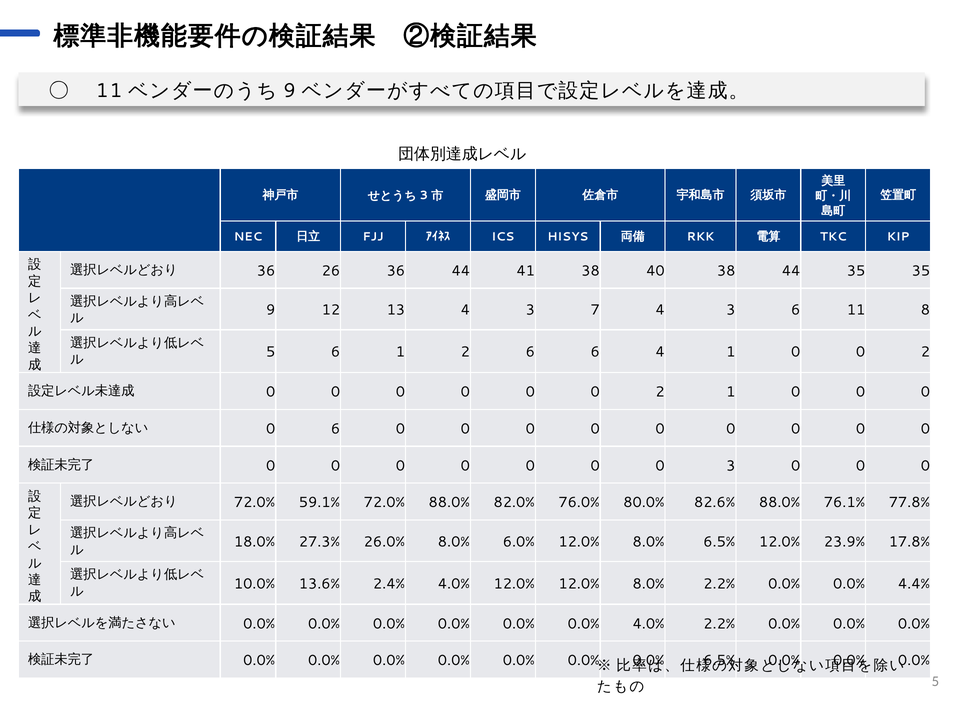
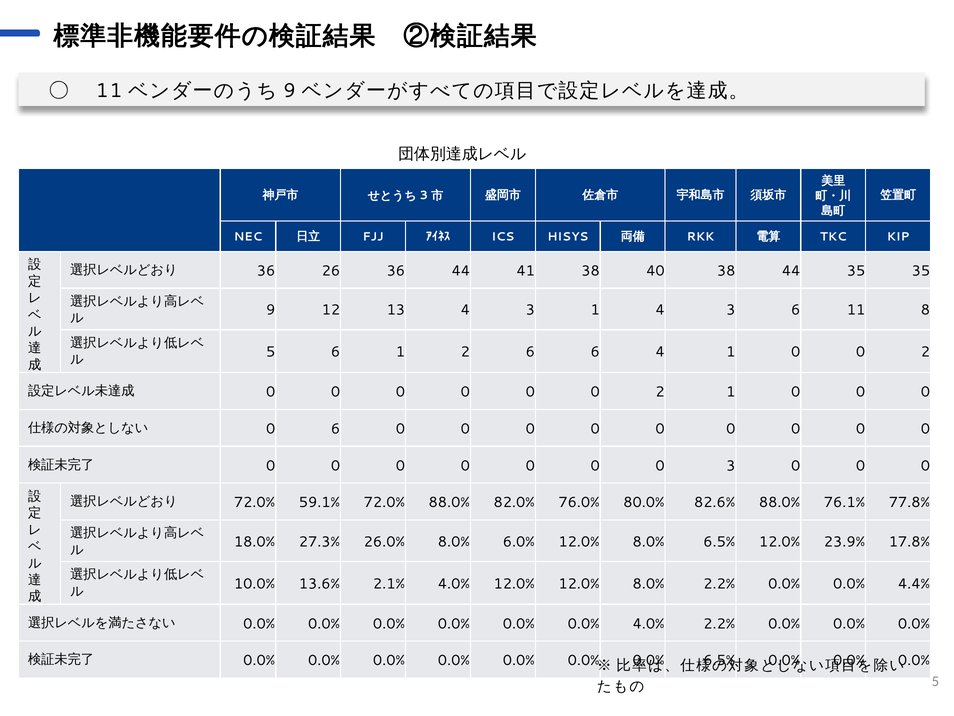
3 7: 7 -> 1 (595, 310)
2.4%: 2.4% -> 2.1% (389, 584)
